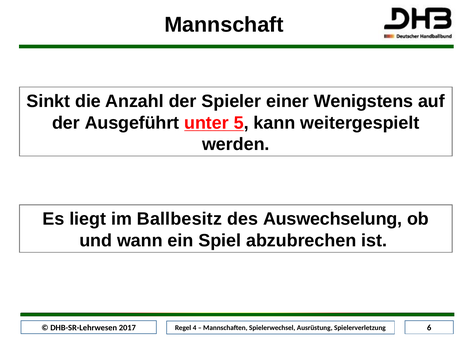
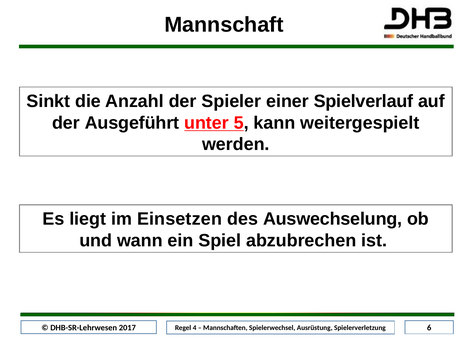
Wenigstens: Wenigstens -> Spielverlauf (363, 101)
Ballbesitz: Ballbesitz -> Einsetzen (179, 219)
